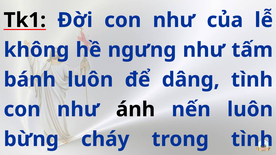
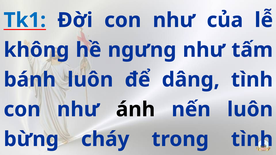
Tk1 colour: black -> blue (25, 20)
